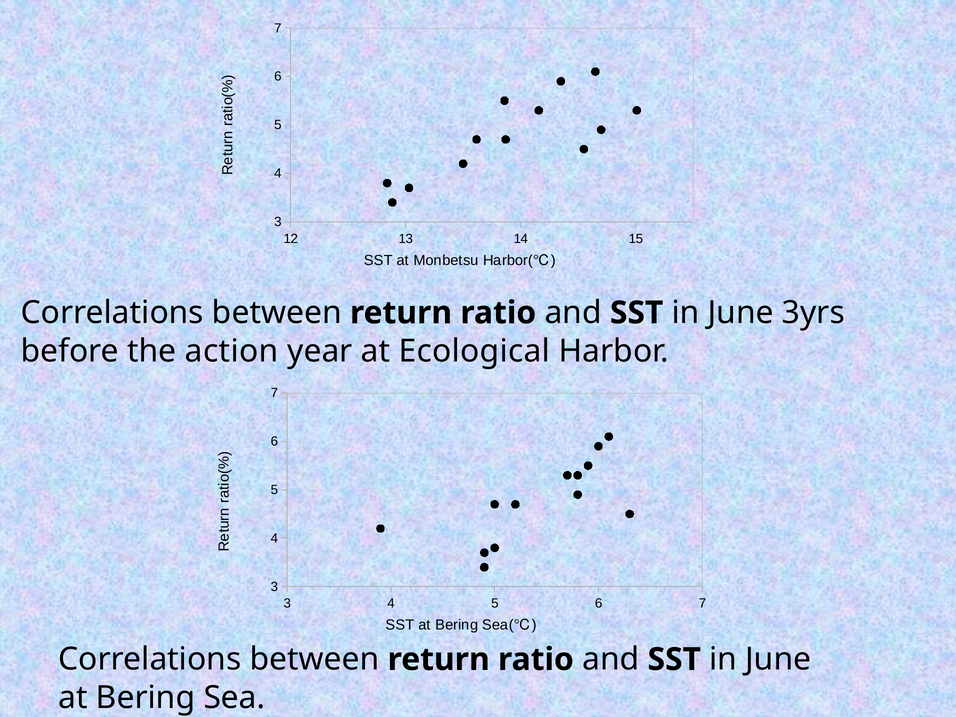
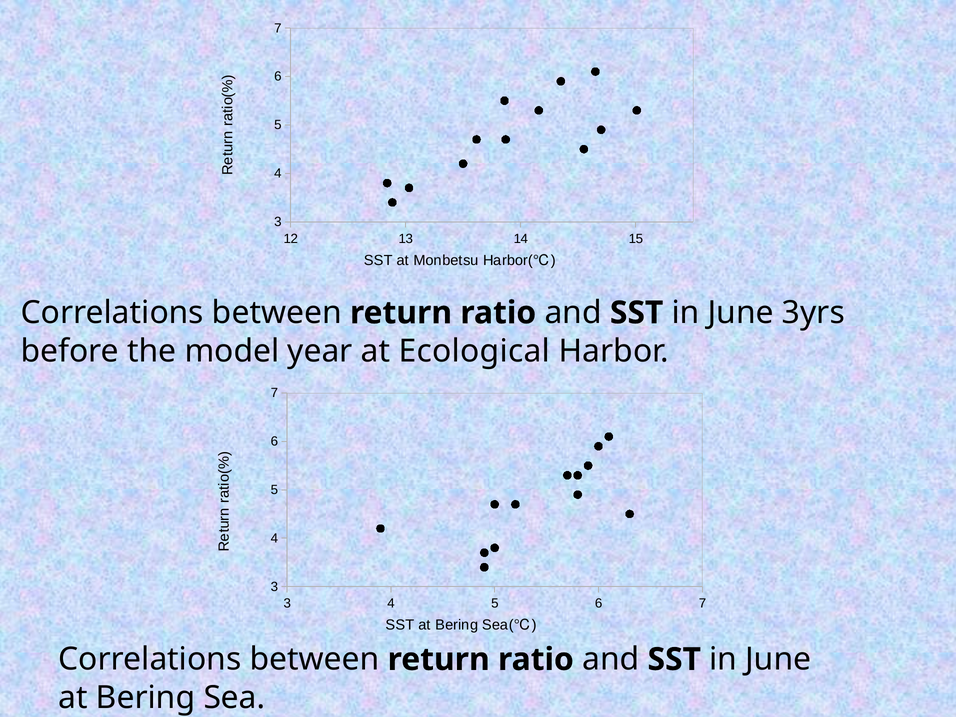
action: action -> model (232, 351)
